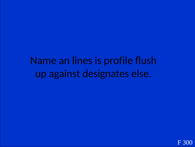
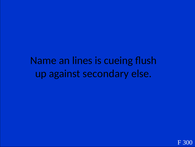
profile: profile -> cueing (118, 60)
designates: designates -> secondary (106, 73)
